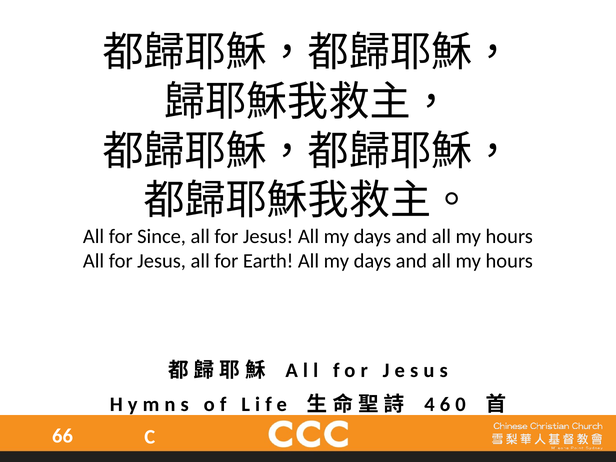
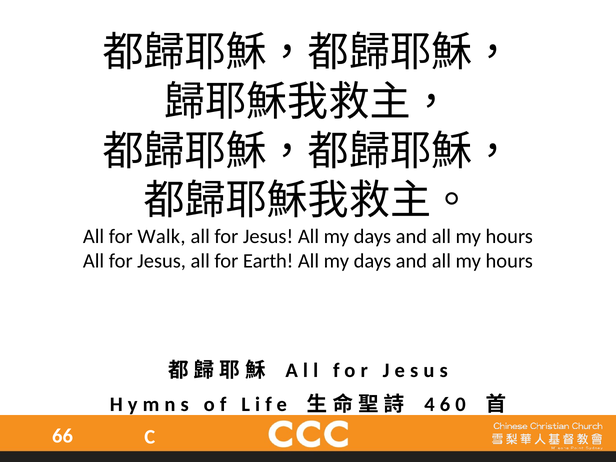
Since: Since -> Walk (161, 236)
